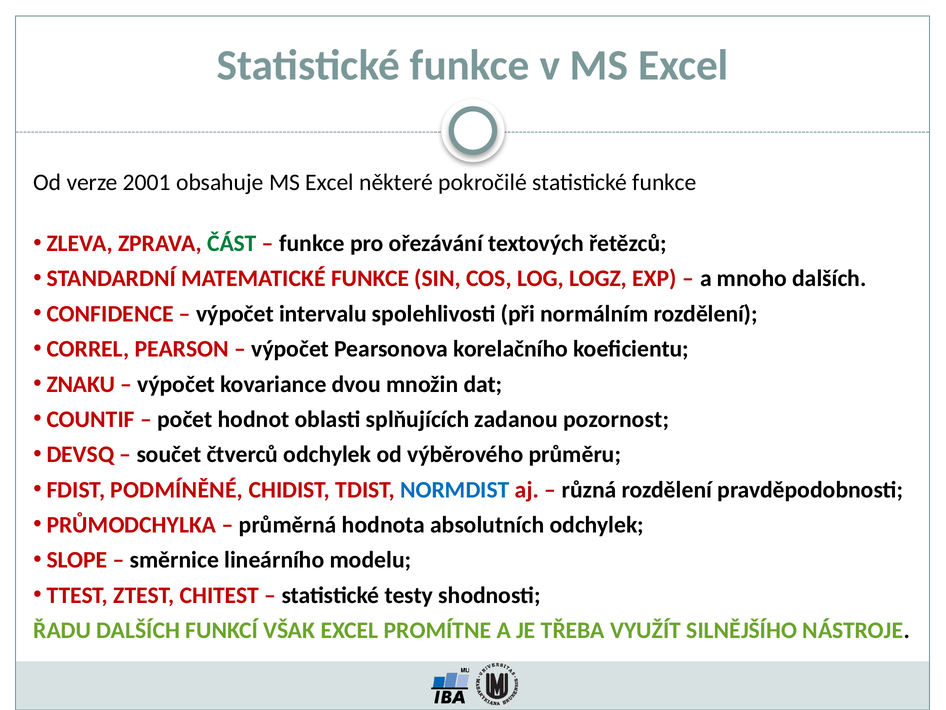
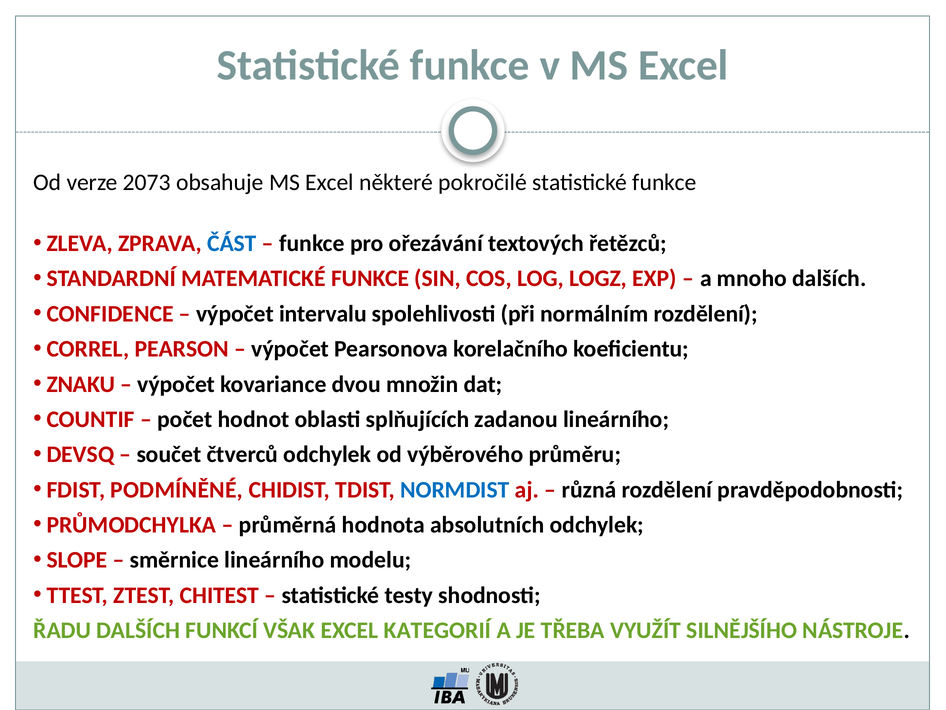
2001: 2001 -> 2073 (147, 182)
ČÁST colour: green -> blue (232, 243)
zadanou pozornost: pozornost -> lineárního (616, 419)
PROMÍTNE: PROMÍTNE -> KATEGORIÍ (437, 630)
